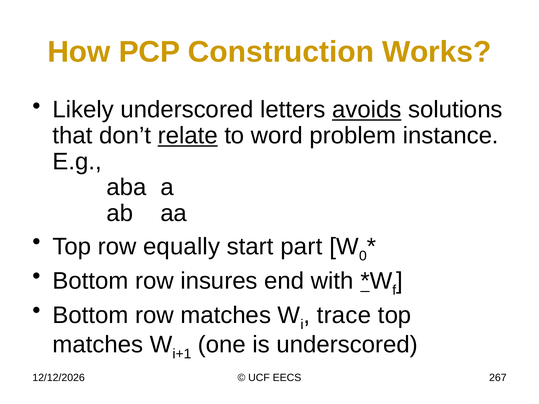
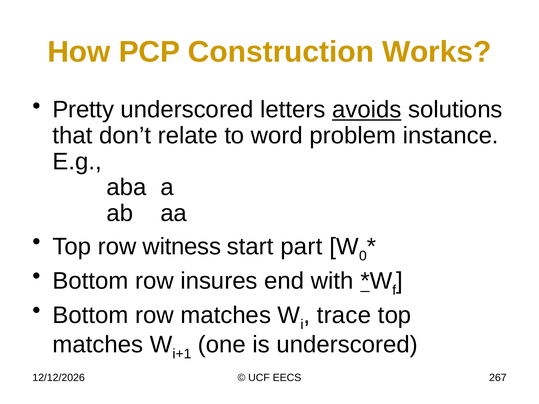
Likely: Likely -> Pretty (83, 110)
relate underline: present -> none (188, 136)
equally: equally -> witness (182, 247)
